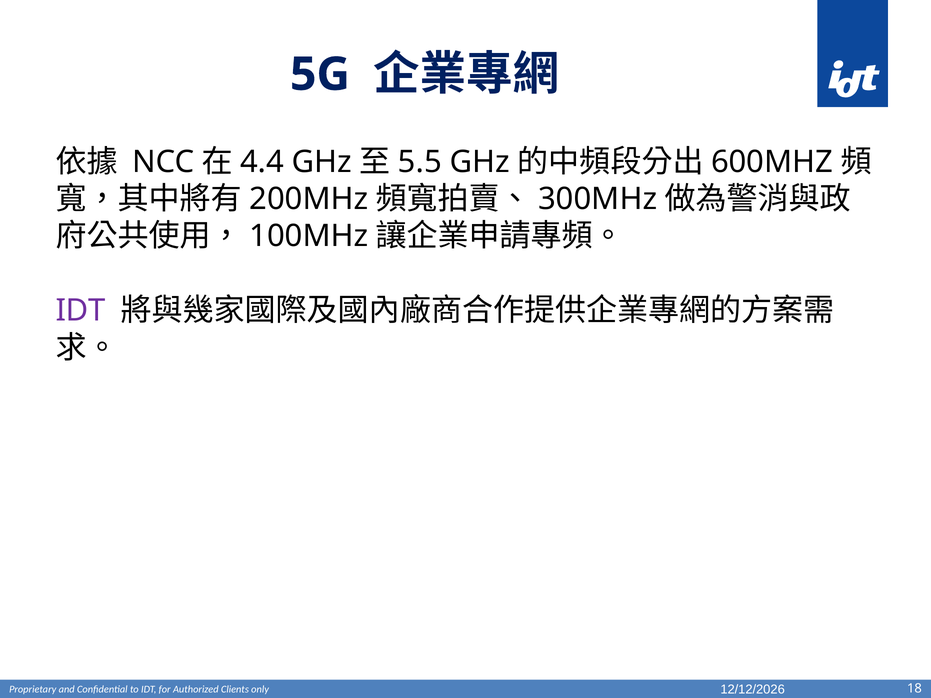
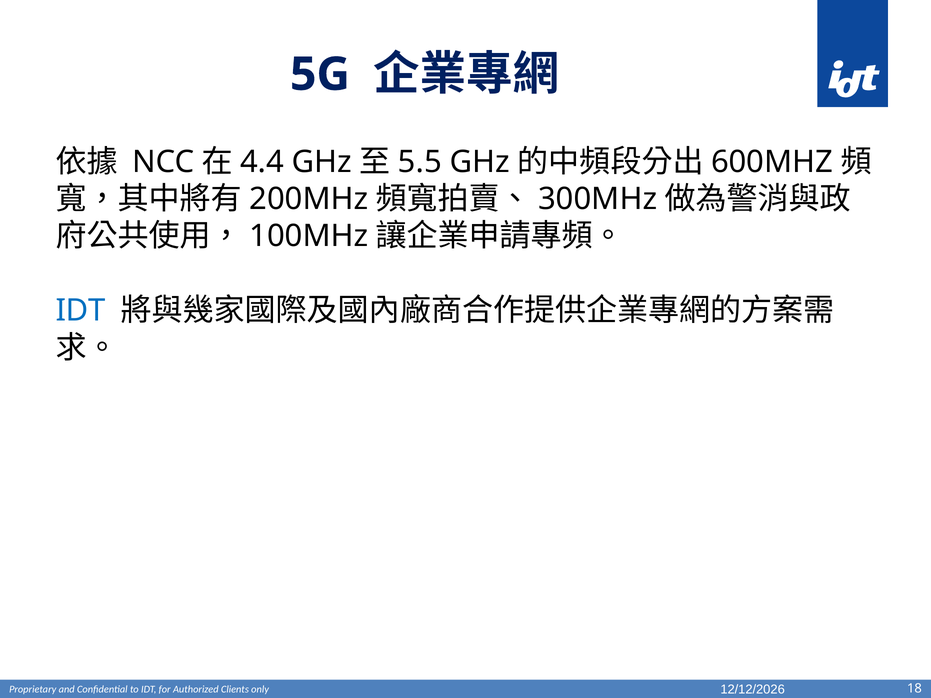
IDT colour: purple -> blue (81, 311)
